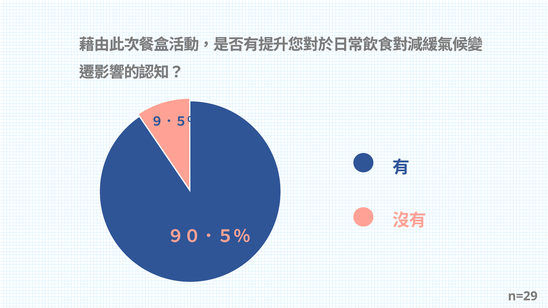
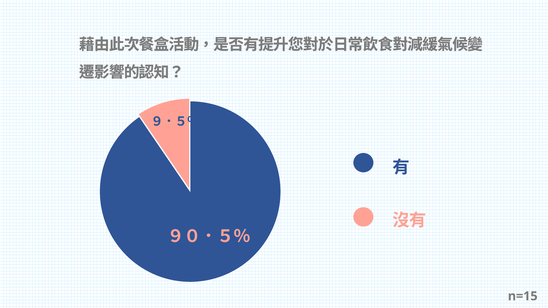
n=29: n=29 -> n=15 (523, 296)
